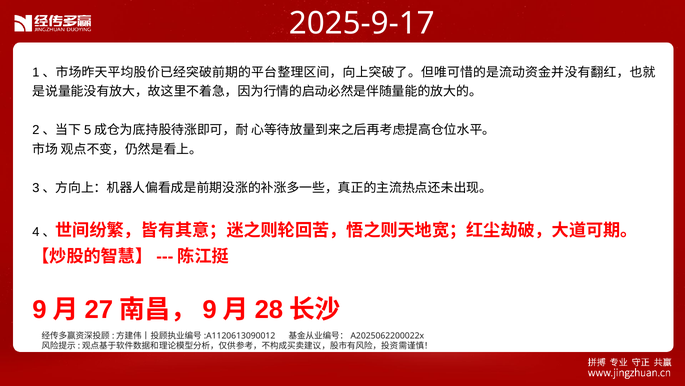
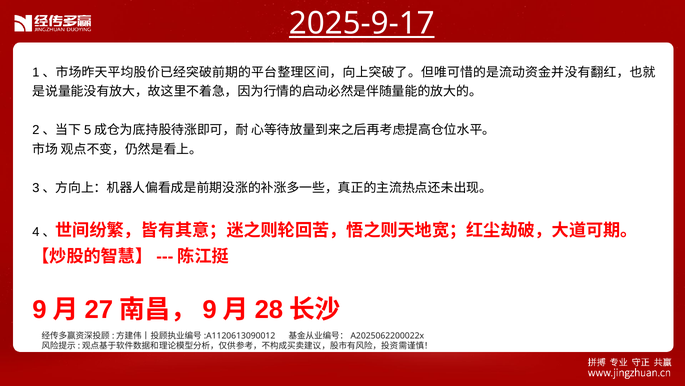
2025-9-17 underline: none -> present (362, 24)
